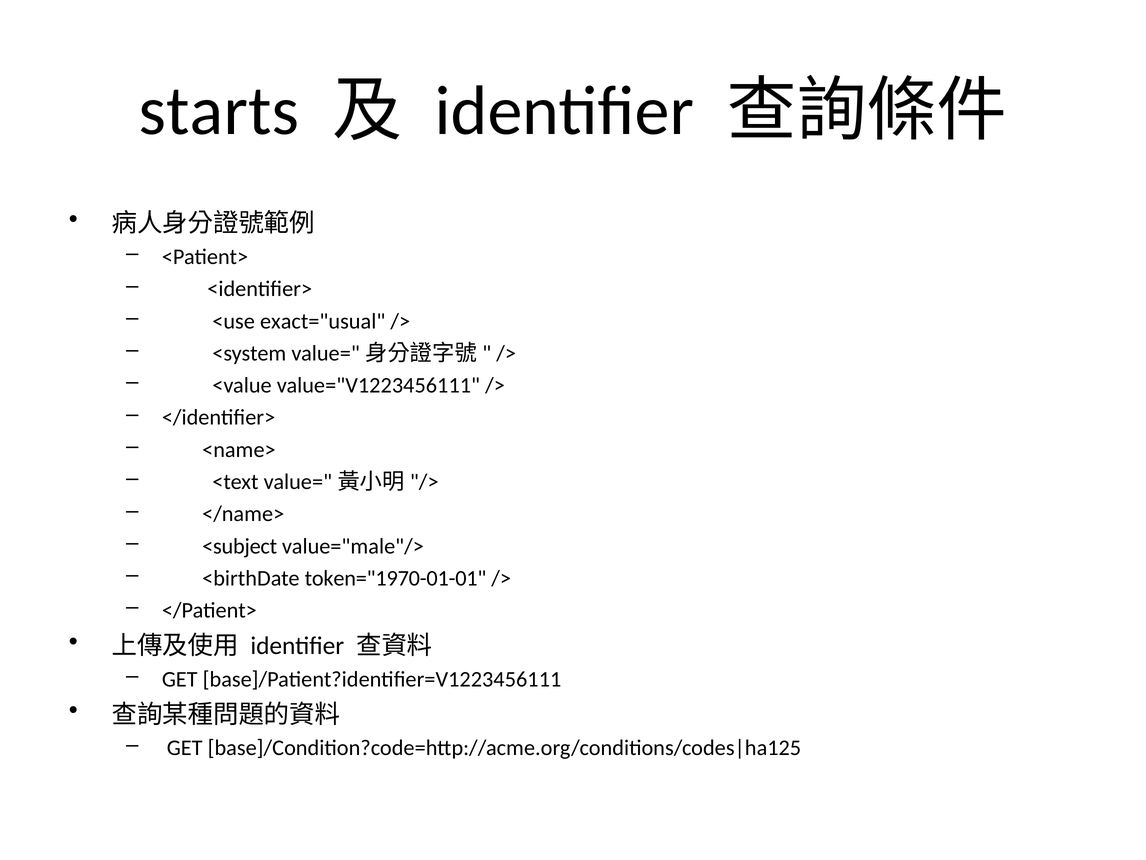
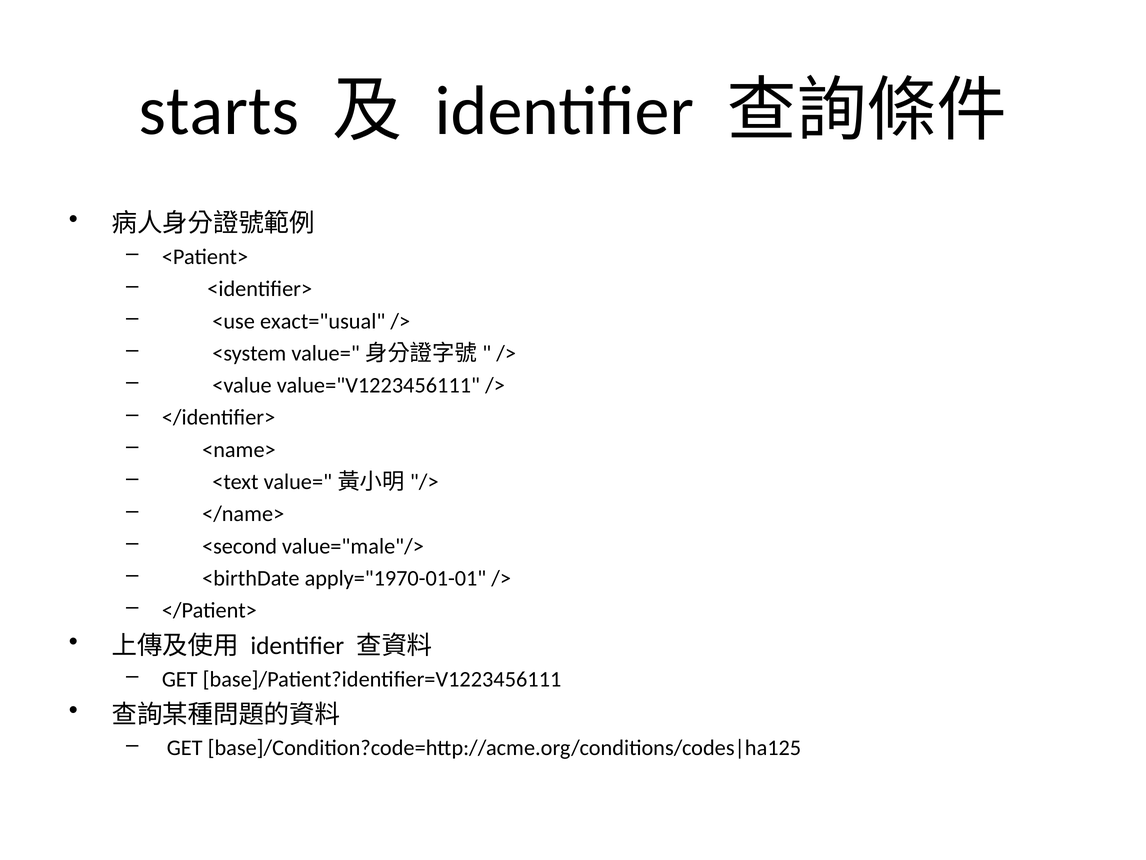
<subject: <subject -> <second (240, 546)
token="1970-01-01: token="1970-01-01 -> apply="1970-01-01 (395, 578)
